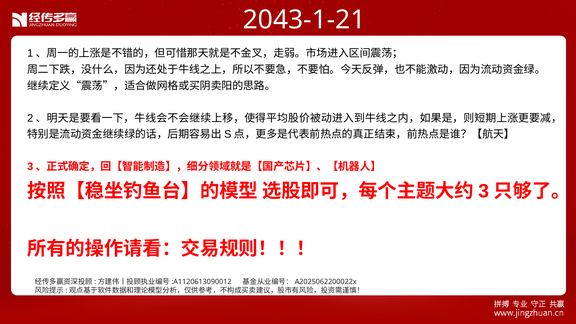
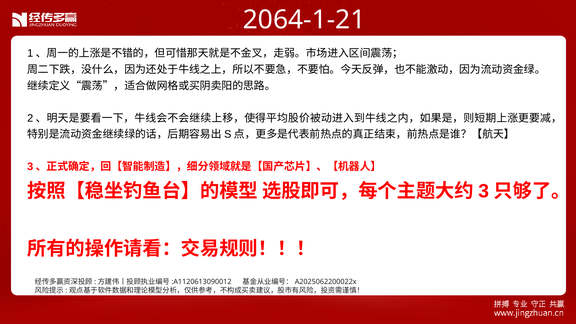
2043-1-21: 2043-1-21 -> 2064-1-21 (304, 20)
